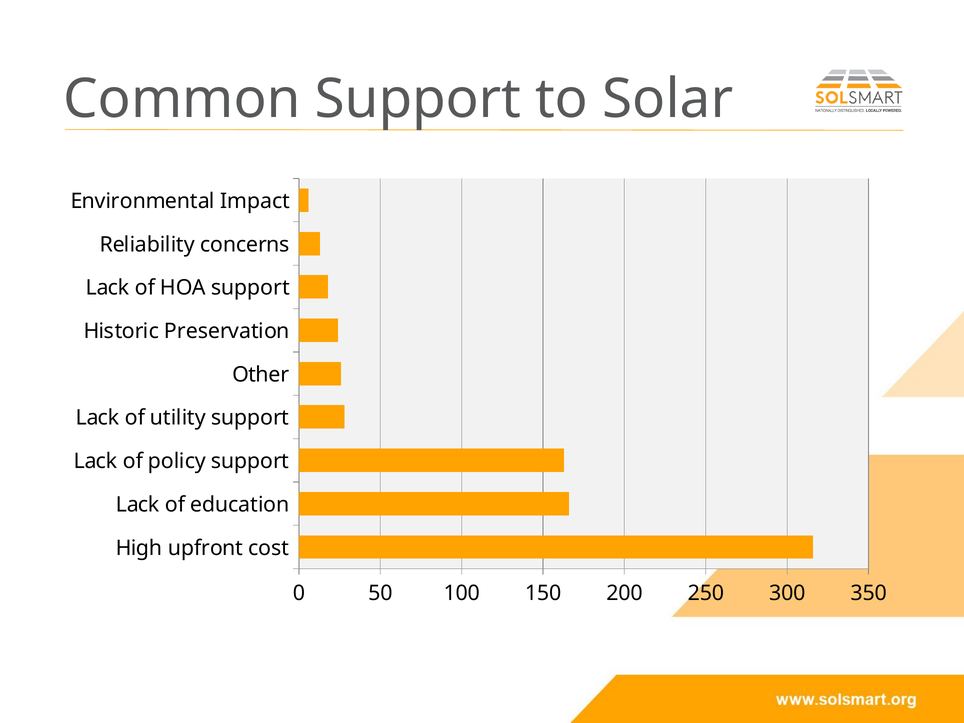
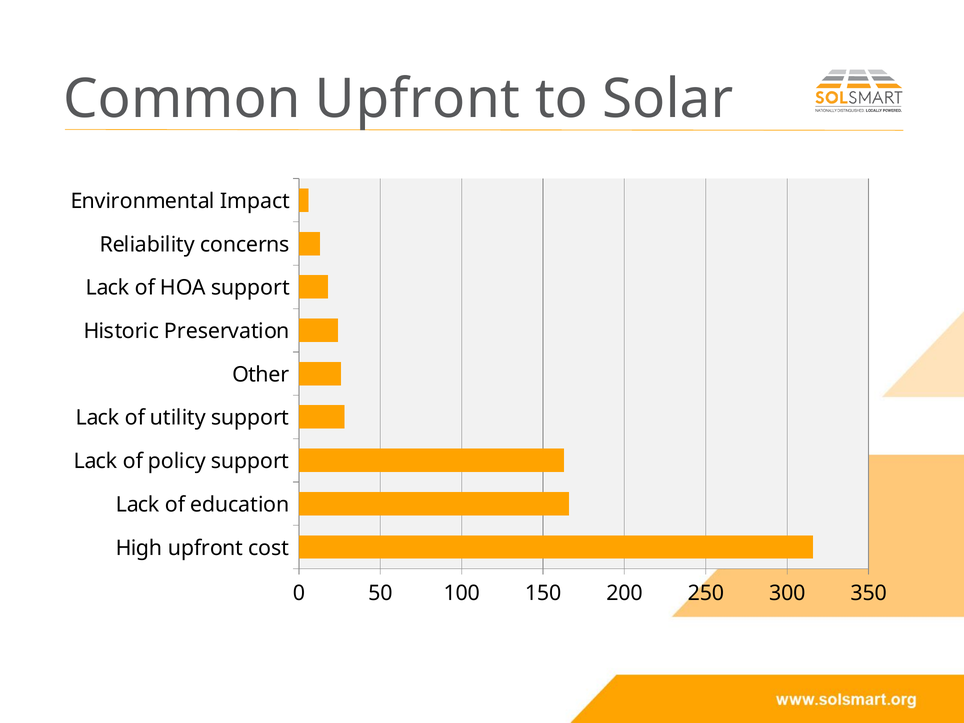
Common Support: Support -> Upfront (418, 99)
